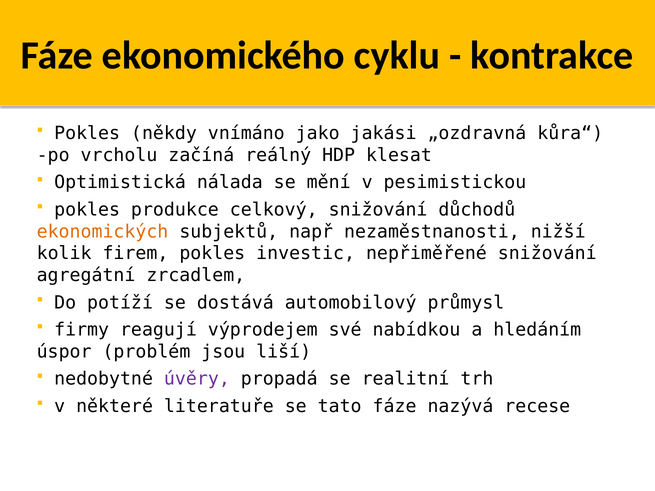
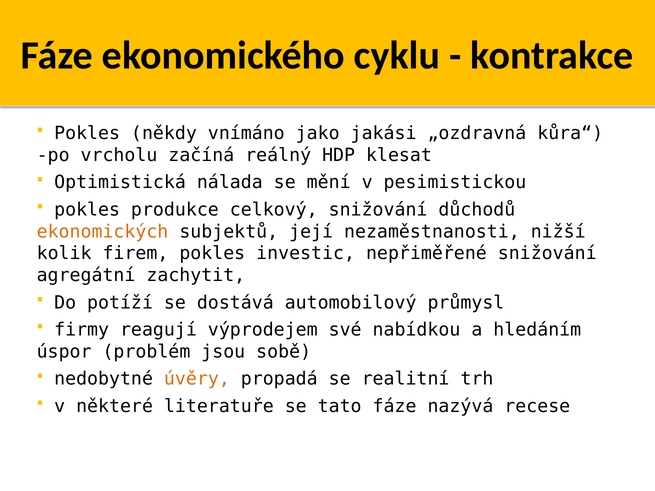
např: např -> její (311, 232)
zrcadlem: zrcadlem -> zachytit (196, 275)
liší: liší -> sobě (284, 352)
úvěry colour: purple -> orange (197, 379)
